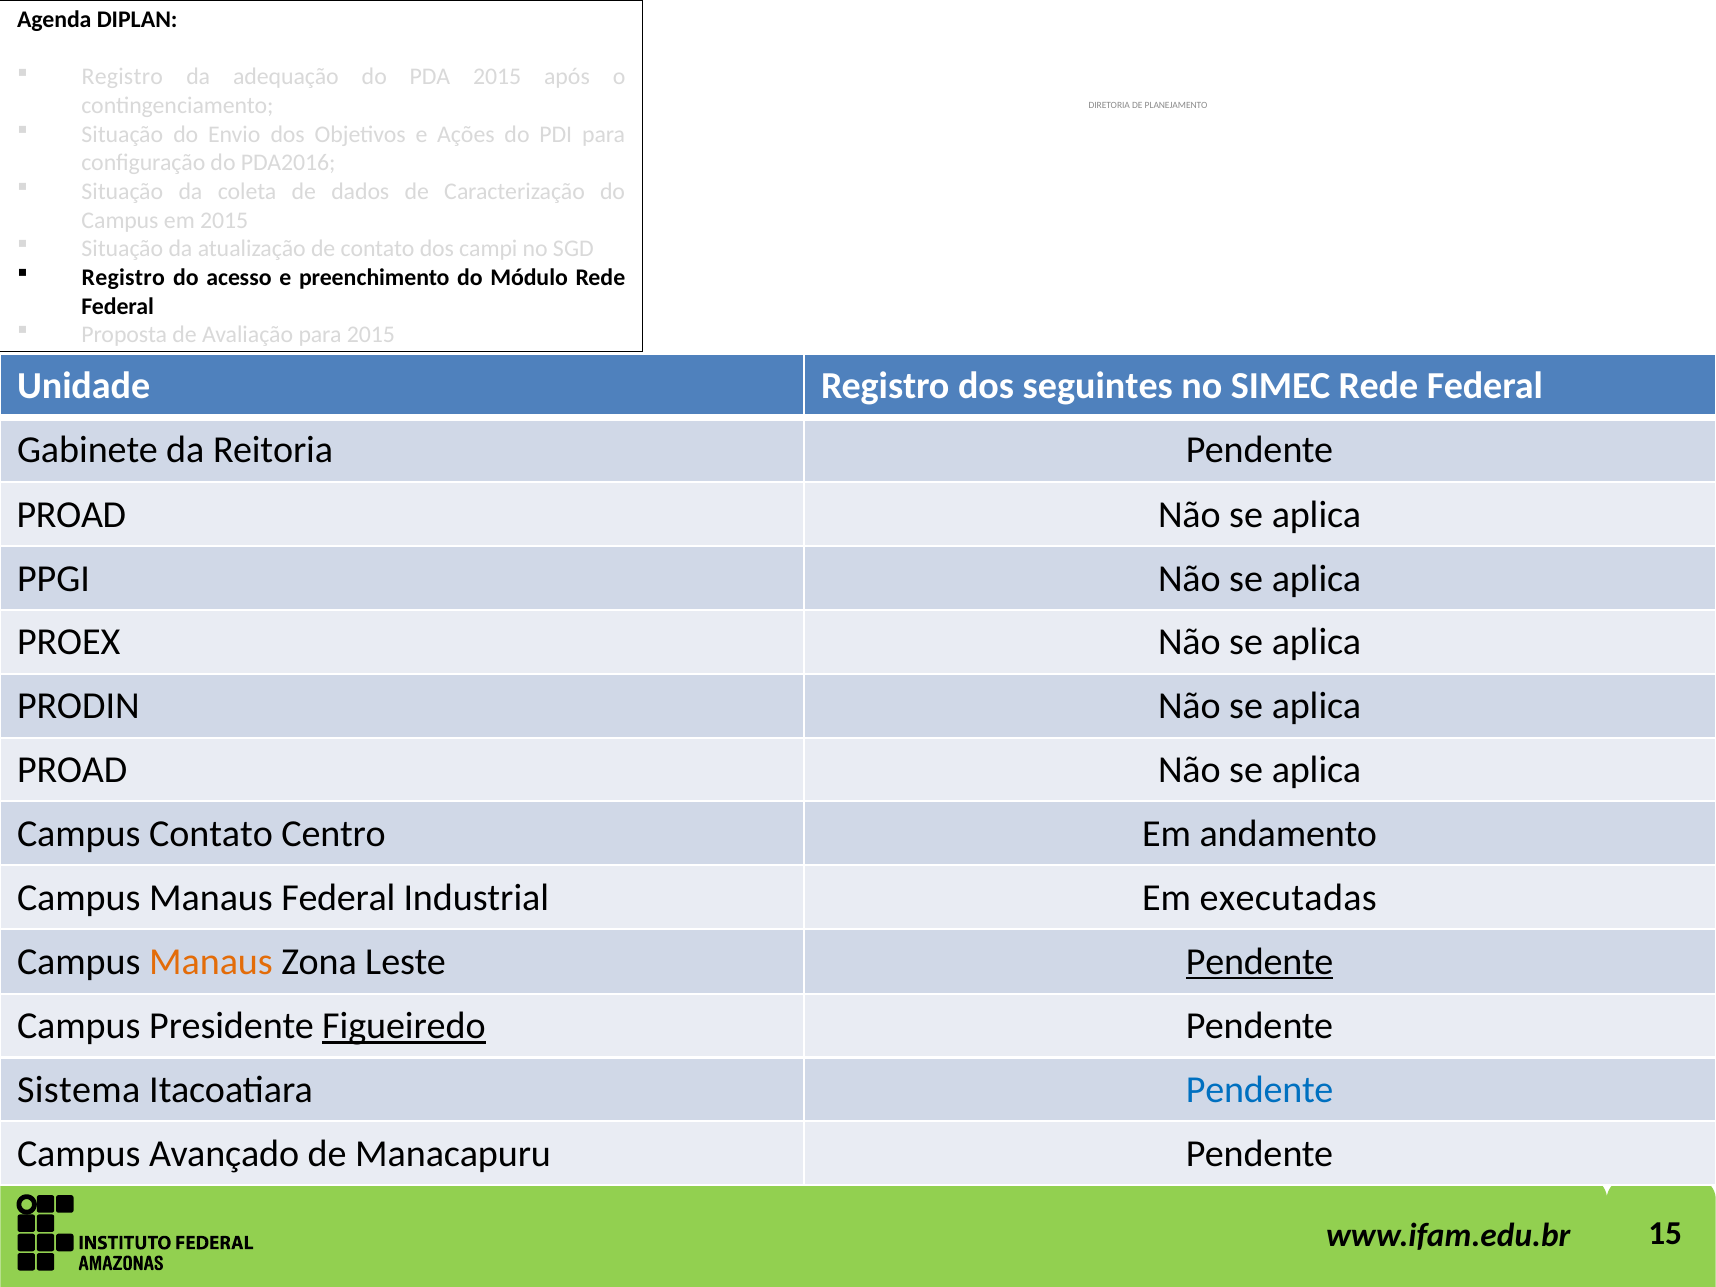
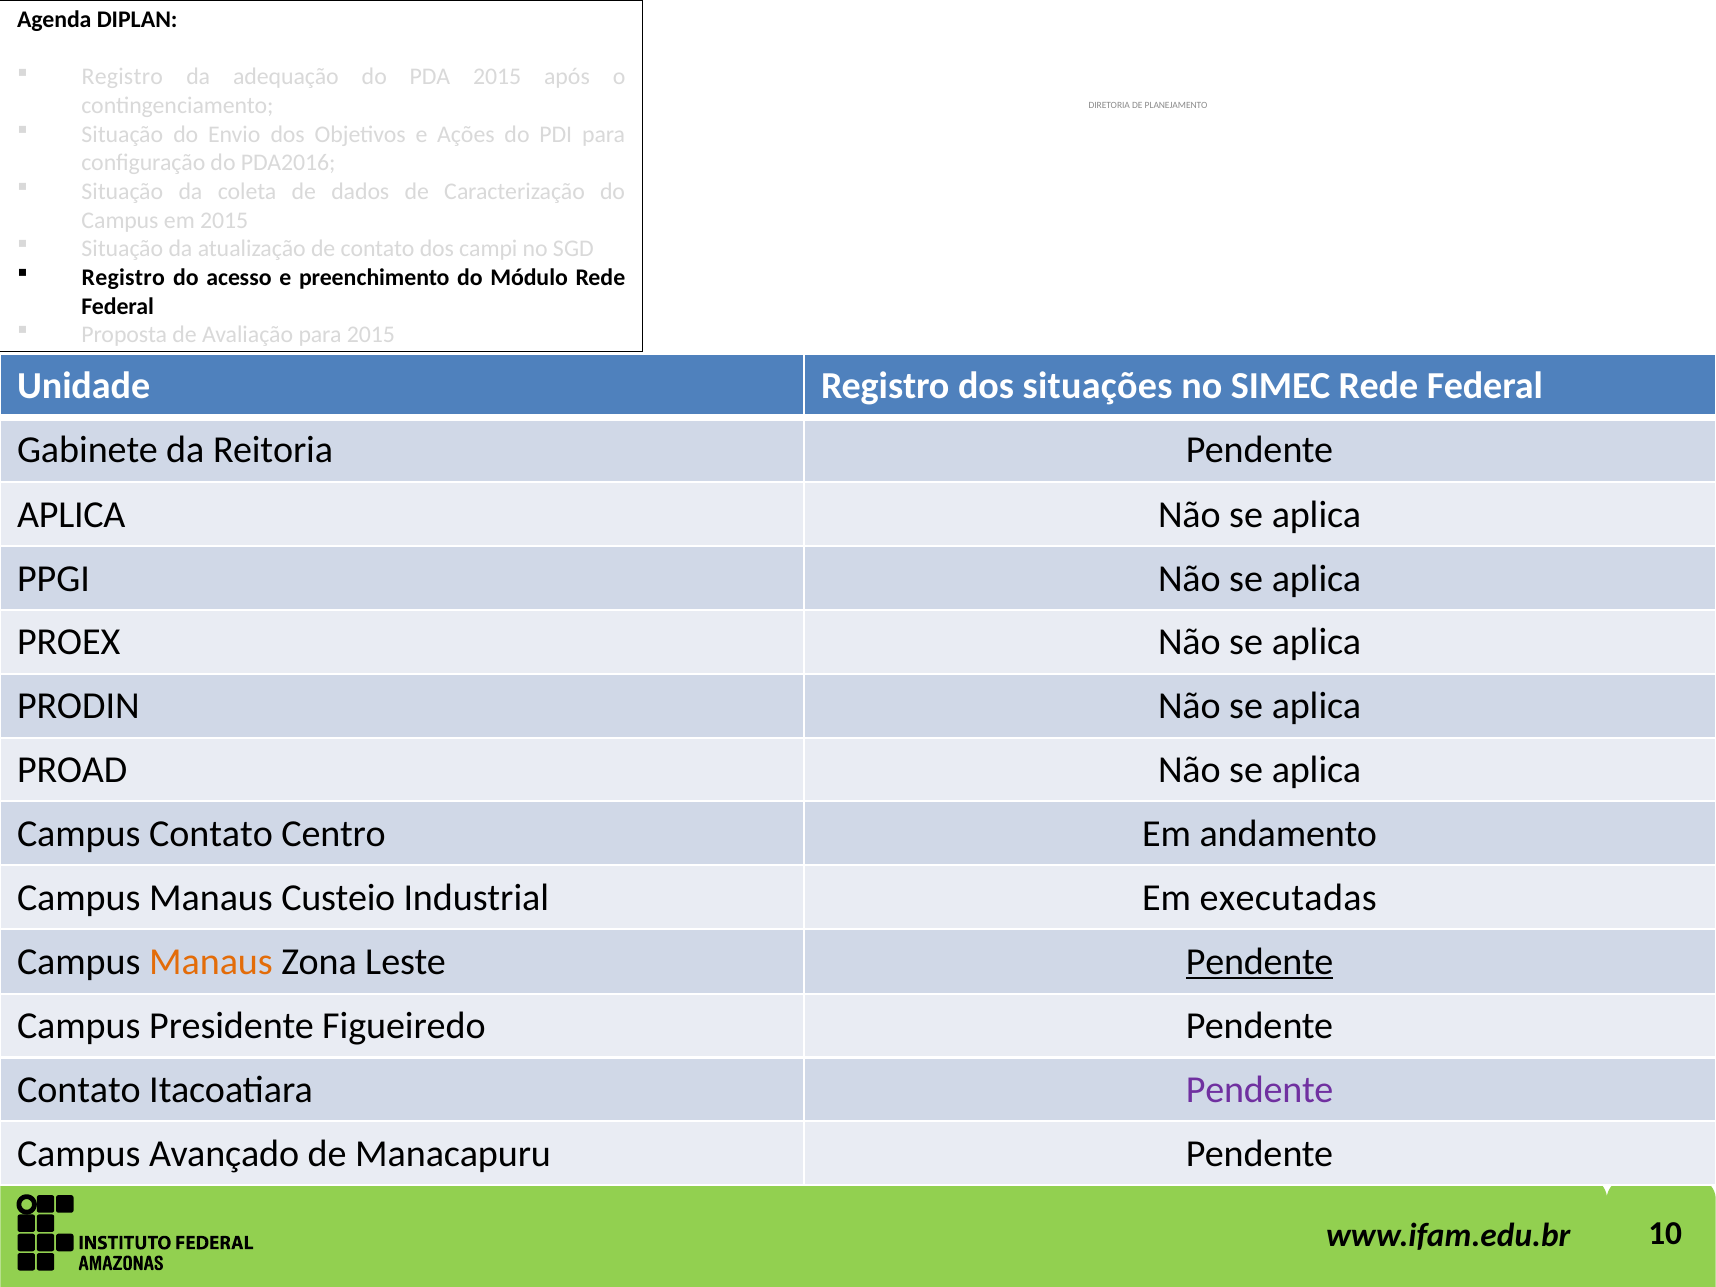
seguintes: seguintes -> situações (1098, 386)
PROAD: PROAD -> APLICA (71, 515)
Manaus Federal: Federal -> Custeio (338, 898)
Figueiredo underline: present -> none (404, 1026)
Sistema: Sistema -> Contato (79, 1090)
Pendente colour: blue -> purple (1260, 1090)
15: 15 -> 10 (1665, 1233)
